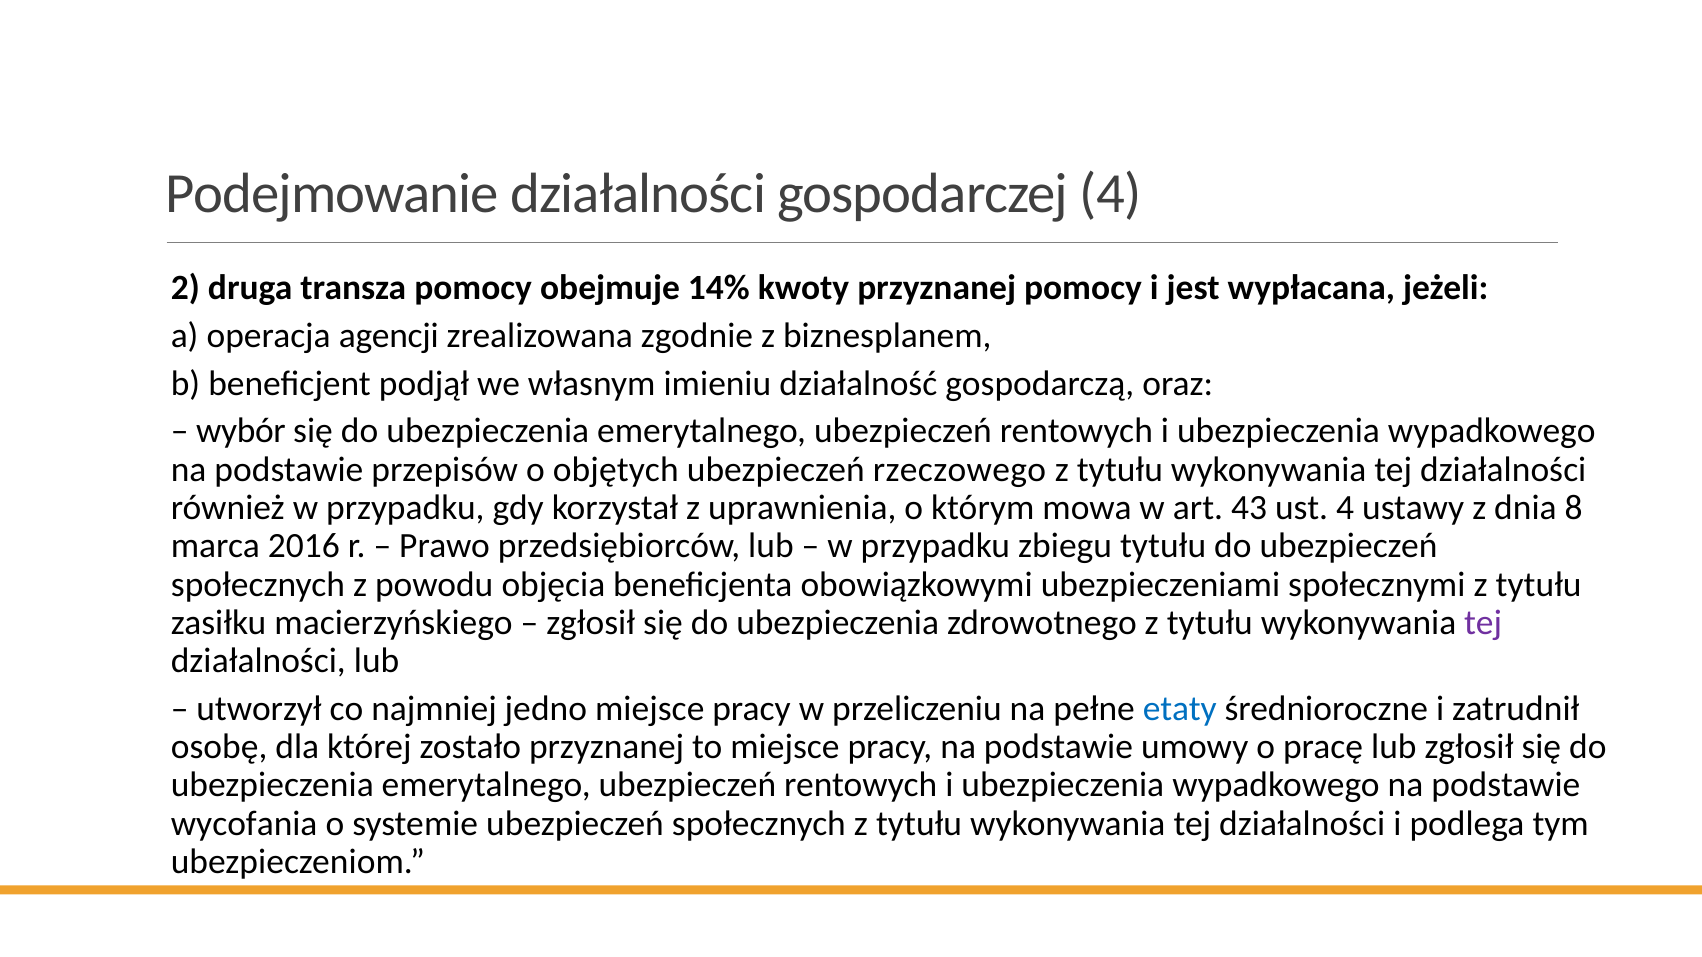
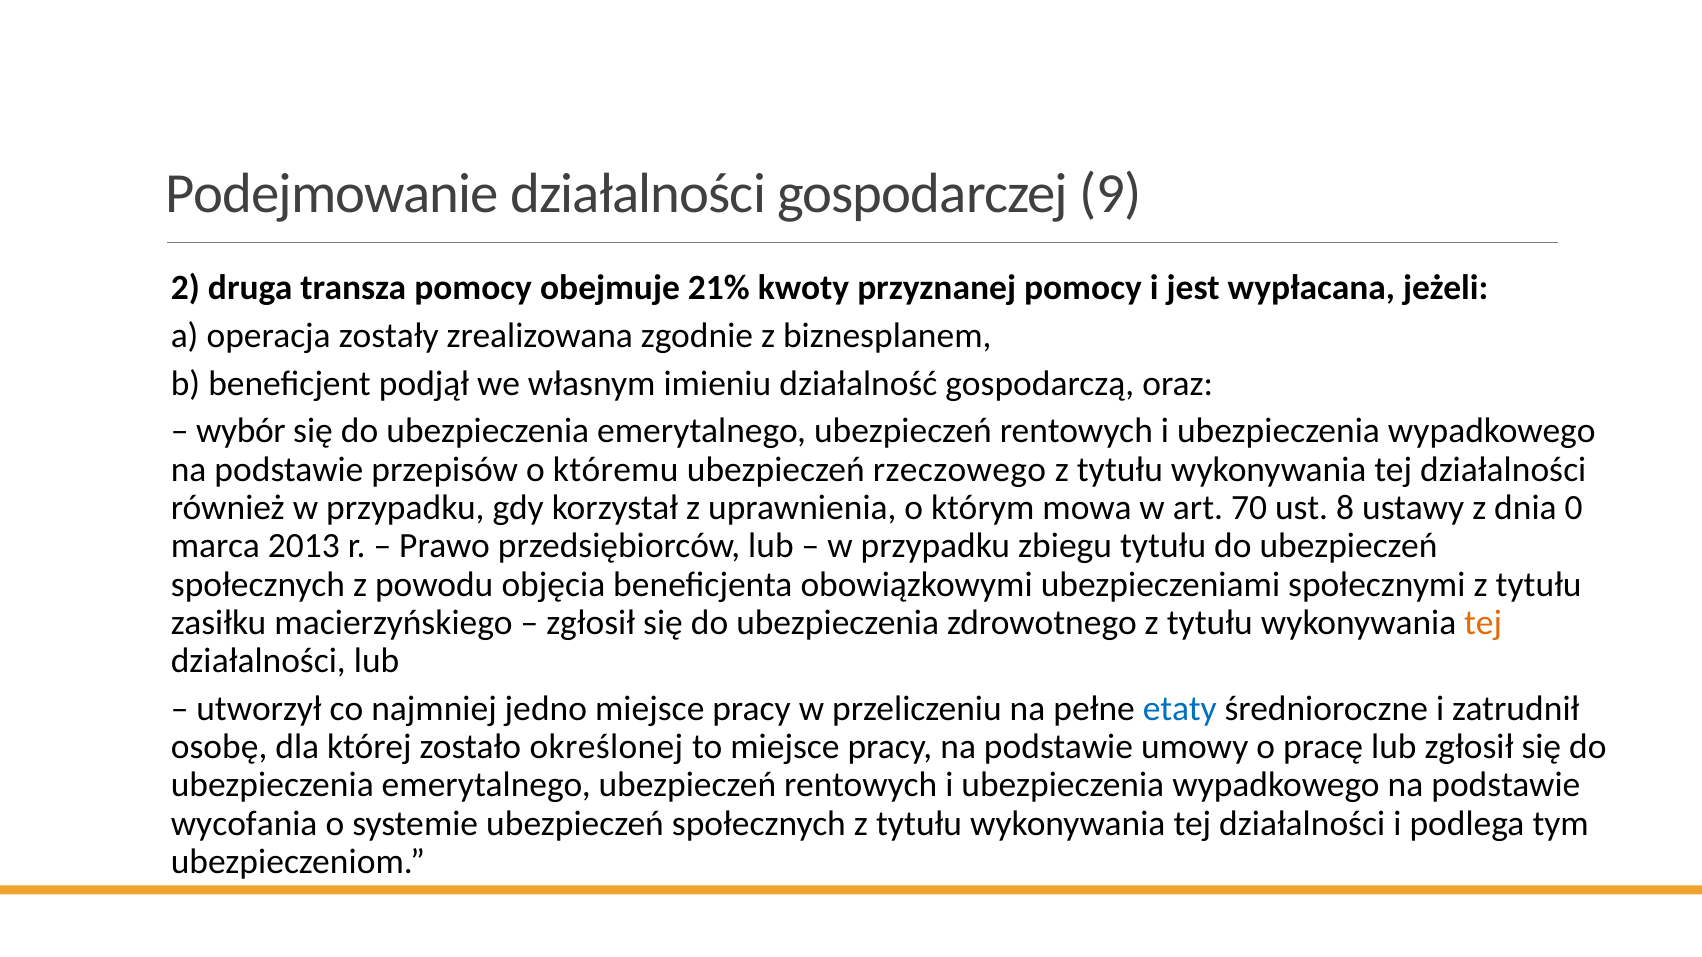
gospodarczej 4: 4 -> 9 (1111, 194)
14%: 14% -> 21% (719, 288)
agencji: agencji -> zostały (389, 336)
objętych: objętych -> któremu (616, 470)
43: 43 -> 70 (1249, 508)
ust 4: 4 -> 8 (1345, 508)
8: 8 -> 0 (1574, 508)
2016: 2016 -> 2013 (304, 546)
tej colour: purple -> orange (1483, 623)
zostało przyznanej: przyznanej -> określonej (606, 747)
